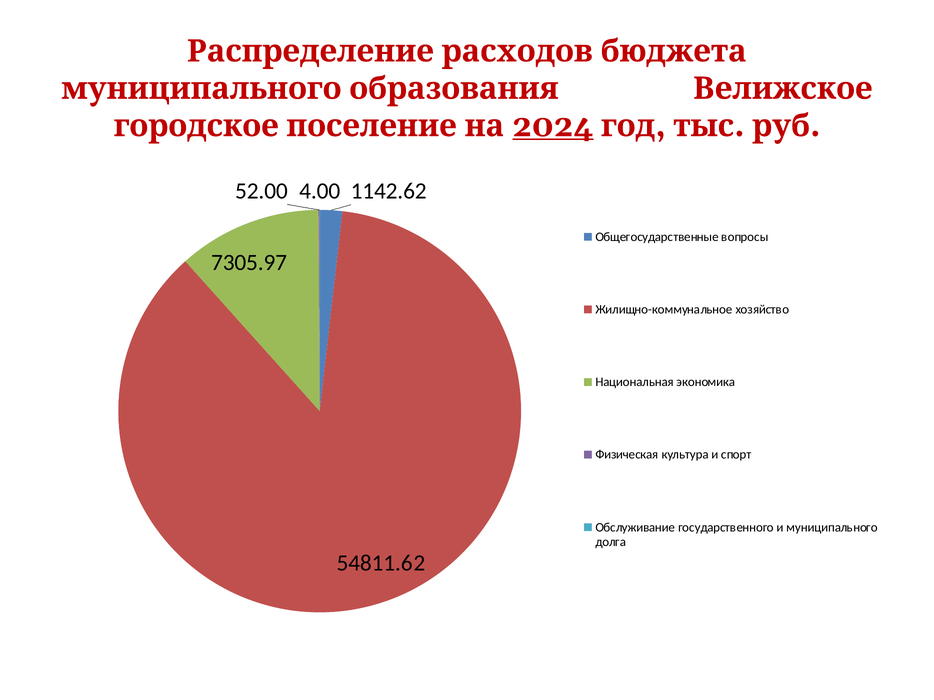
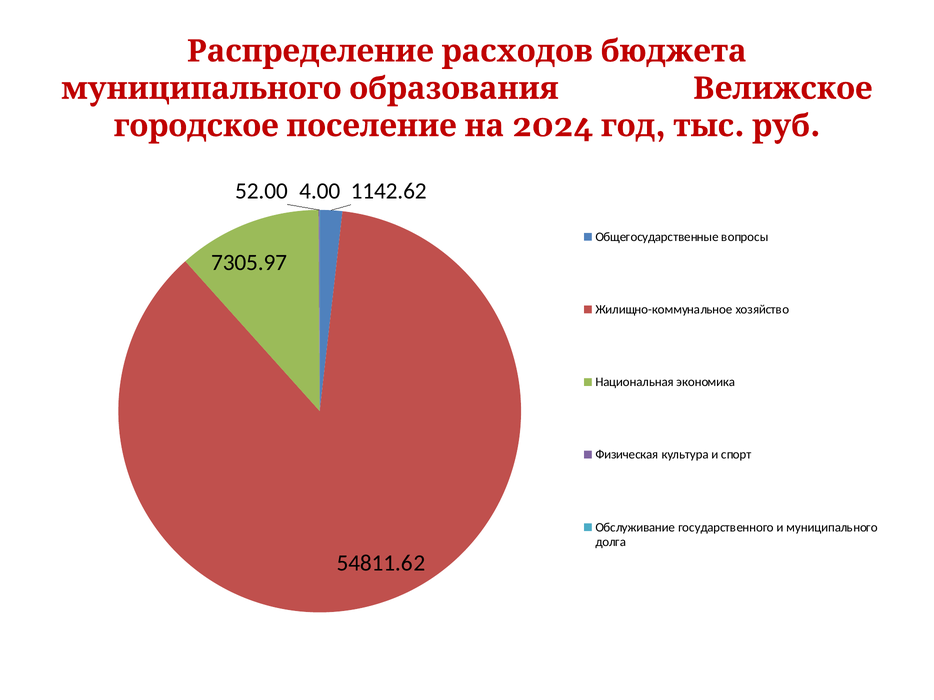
2024 underline: present -> none (553, 126)
